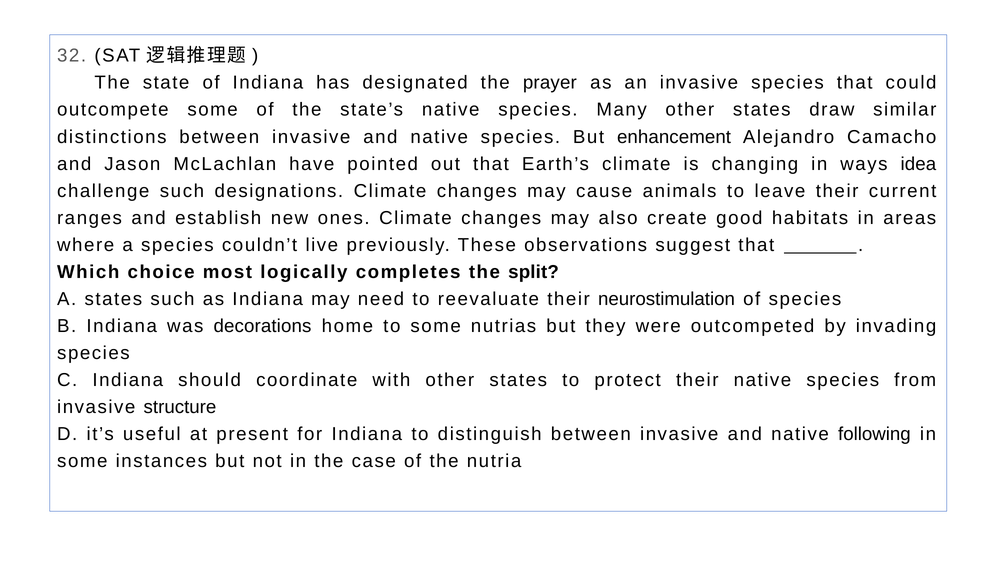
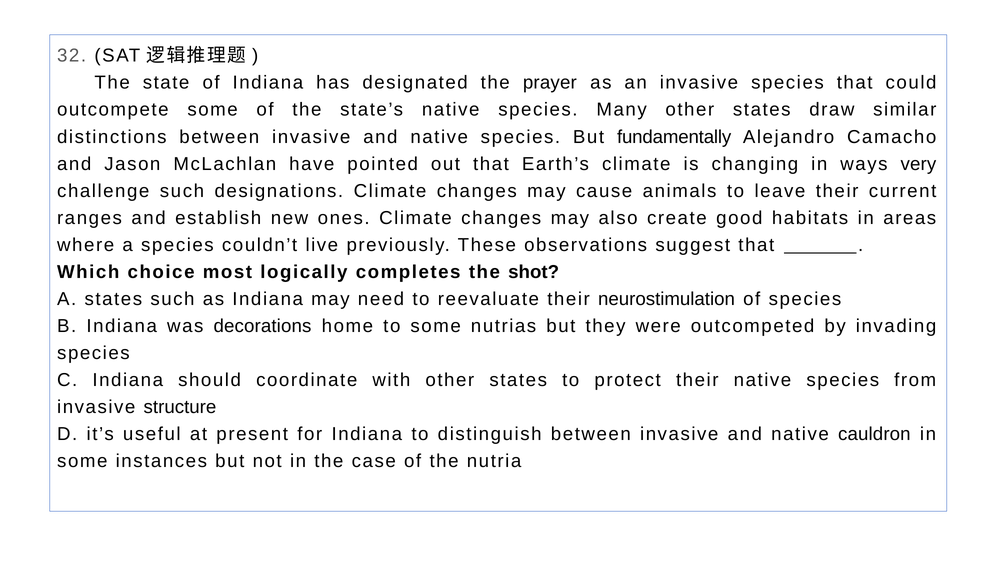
enhancement: enhancement -> fundamentally (674, 137)
idea: idea -> very (918, 164)
split: split -> shot (534, 272)
following: following -> cauldron (874, 434)
